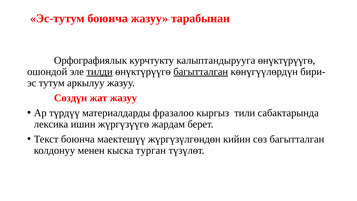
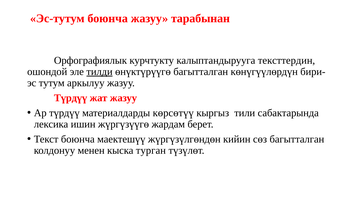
калыптандырууга өнүктүрүүгө: өнүктүрүүгө -> тексттердин (286, 60)
багытталган underline: present -> none (201, 72)
Сөздүн: Сөздүн -> Түрдүү (71, 98)
фразалоо: фразалоо -> көрсөтүү (173, 113)
